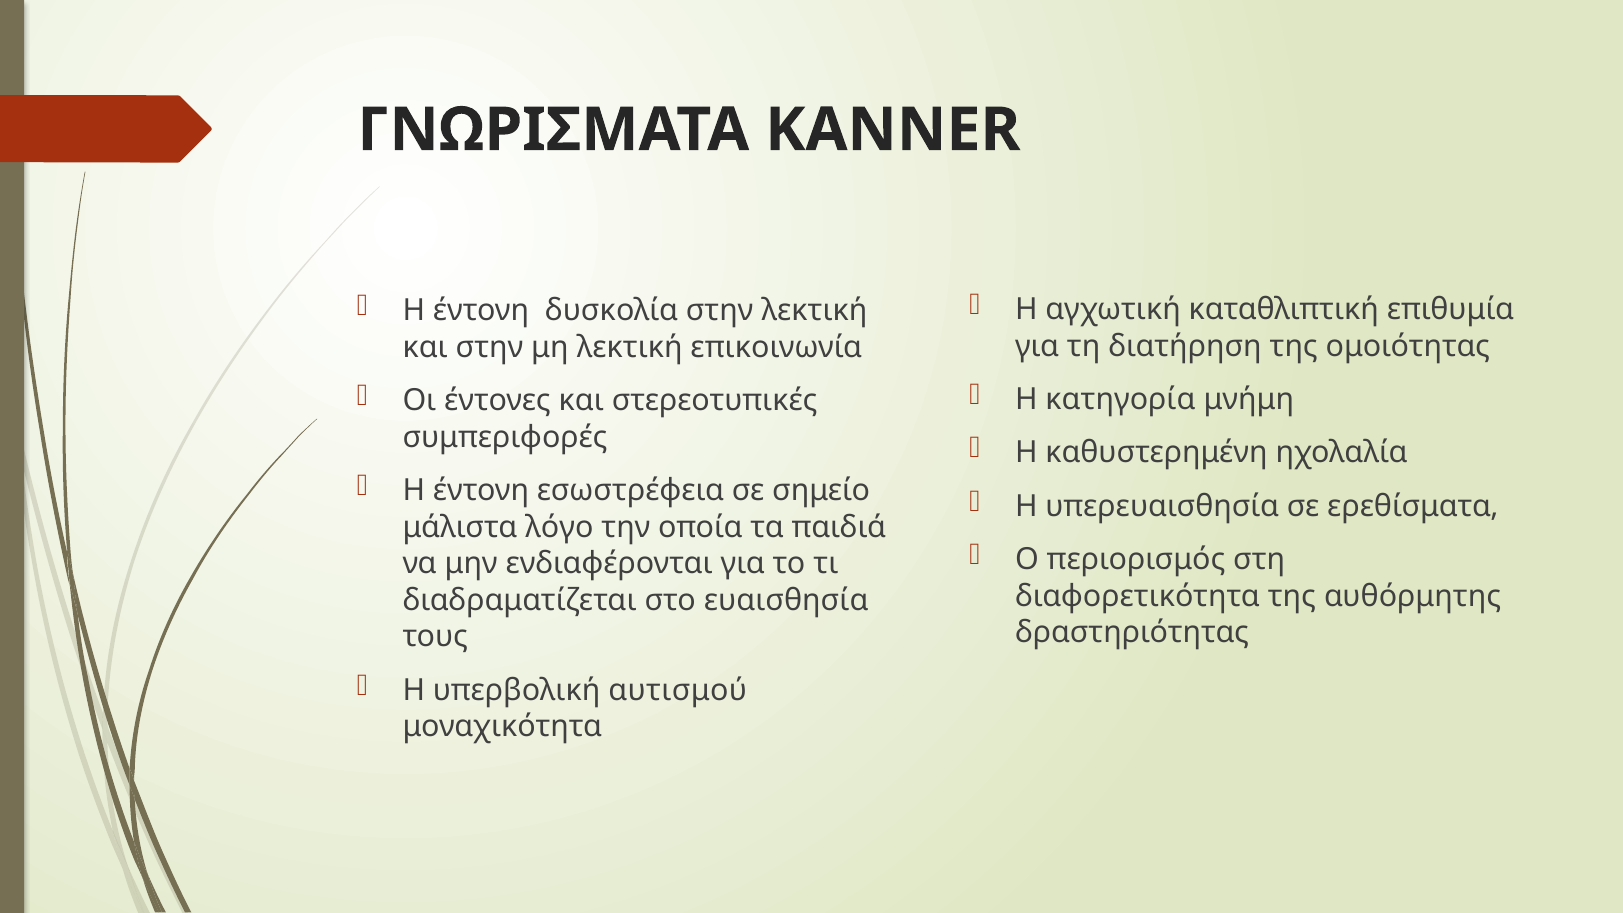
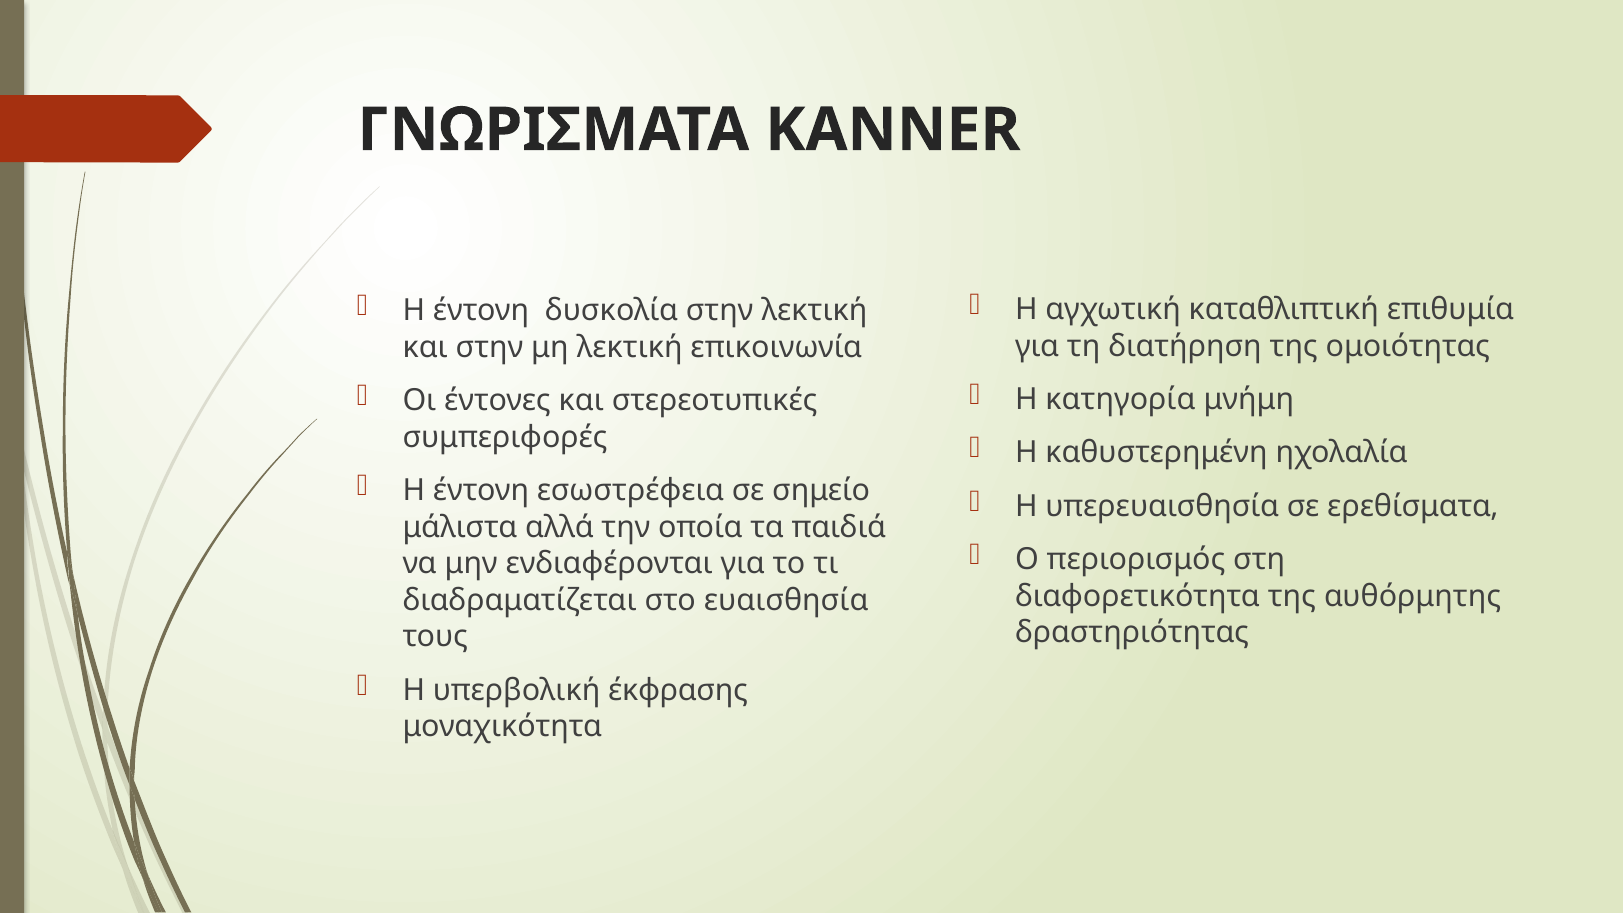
λόγο: λόγο -> αλλά (559, 527)
αυτισμού: αυτισμού -> έκφρασης (678, 690)
